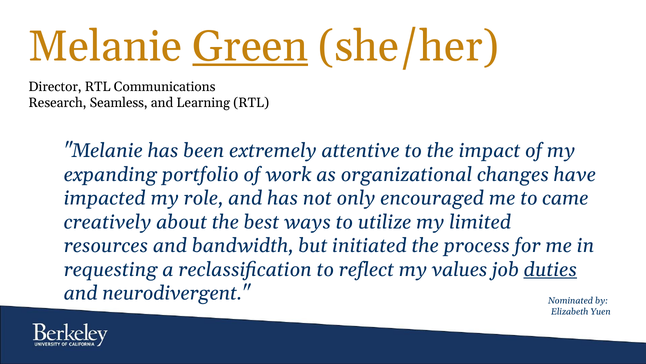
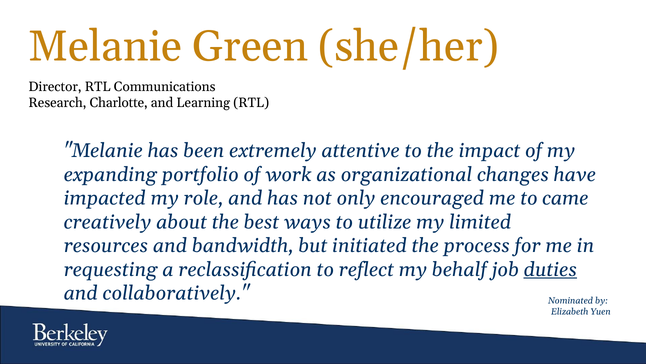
Green underline: present -> none (250, 46)
Seamless: Seamless -> Charlotte (119, 103)
values: values -> behalf (459, 269)
neurodivergent: neurodivergent -> collaboratively (176, 293)
